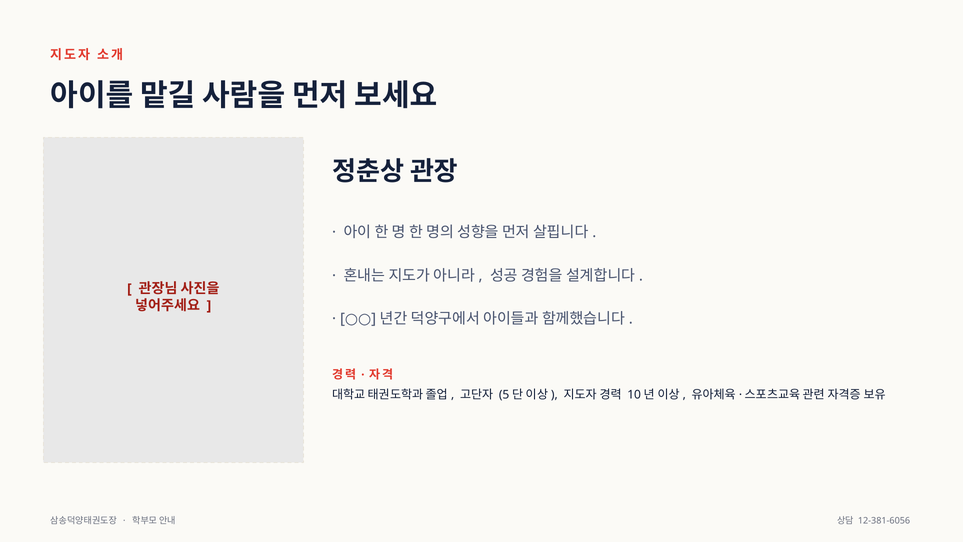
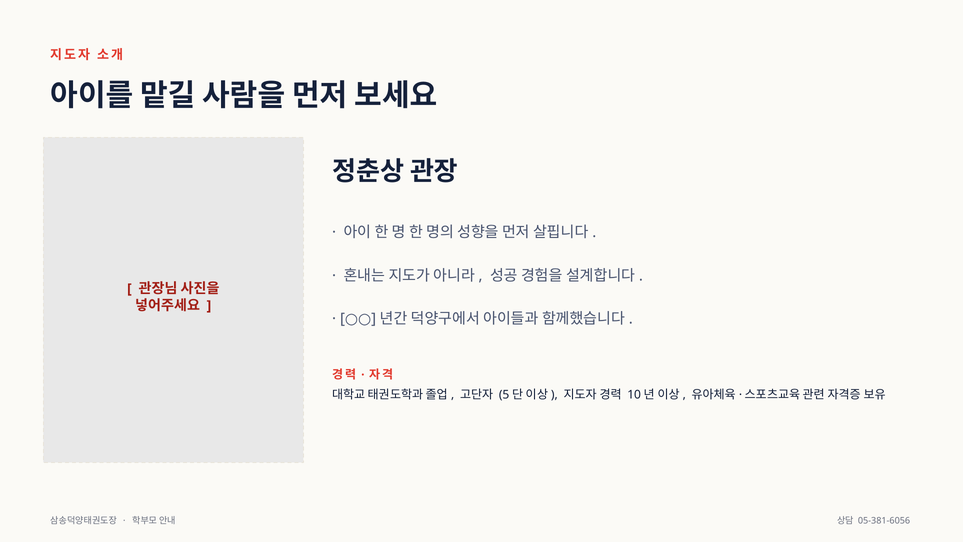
12-381-6056: 12-381-6056 -> 05-381-6056 (884, 521)
